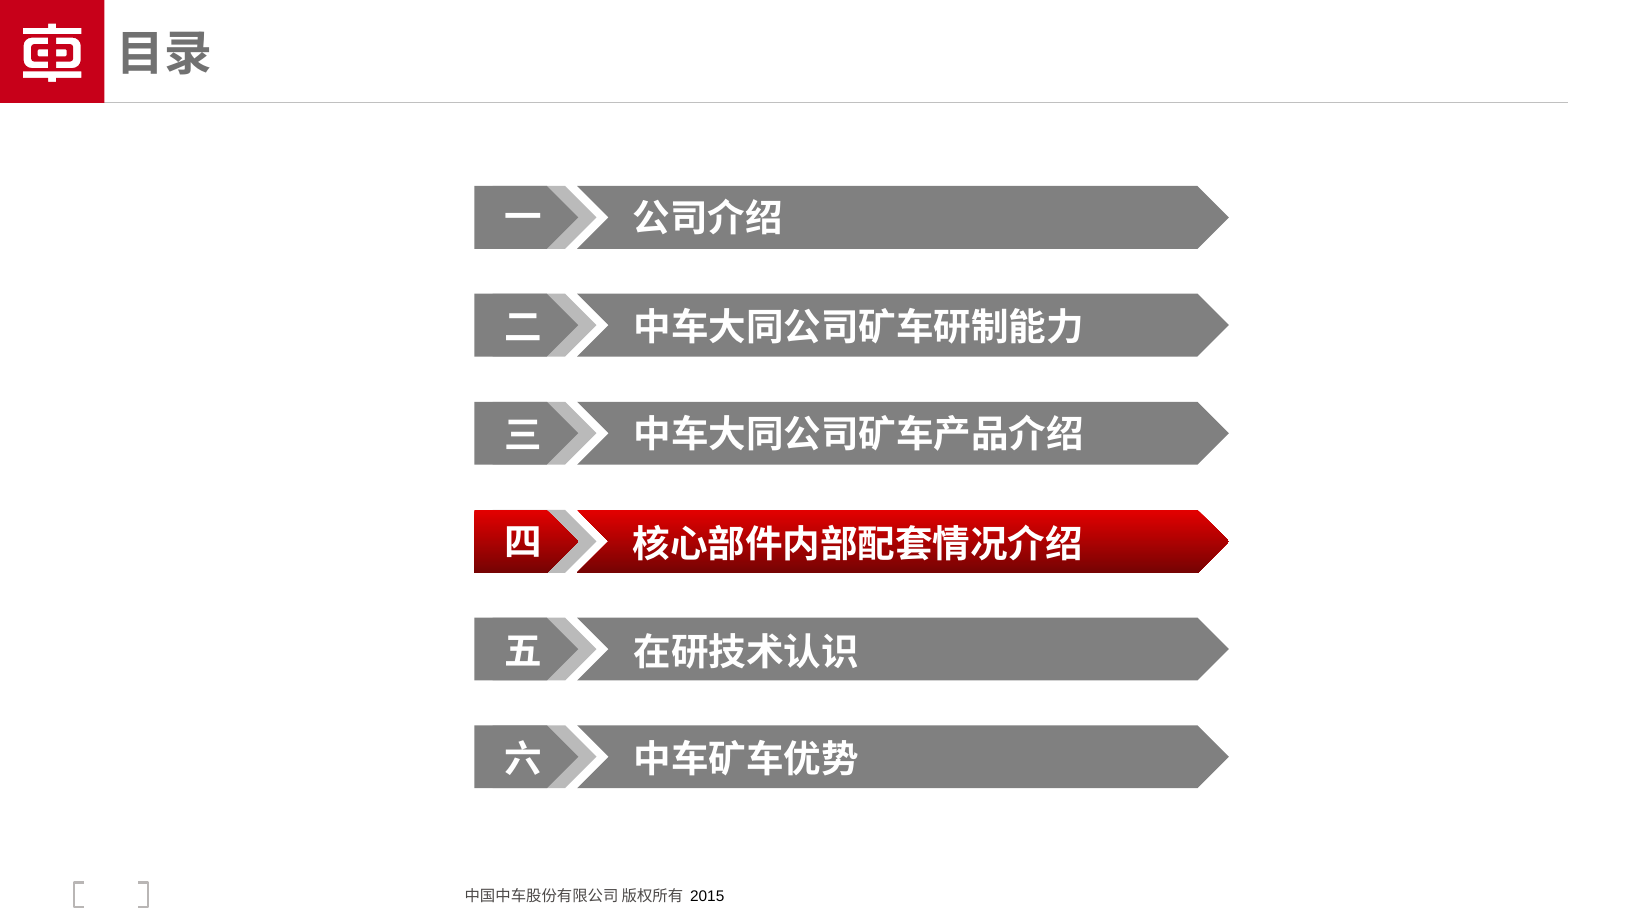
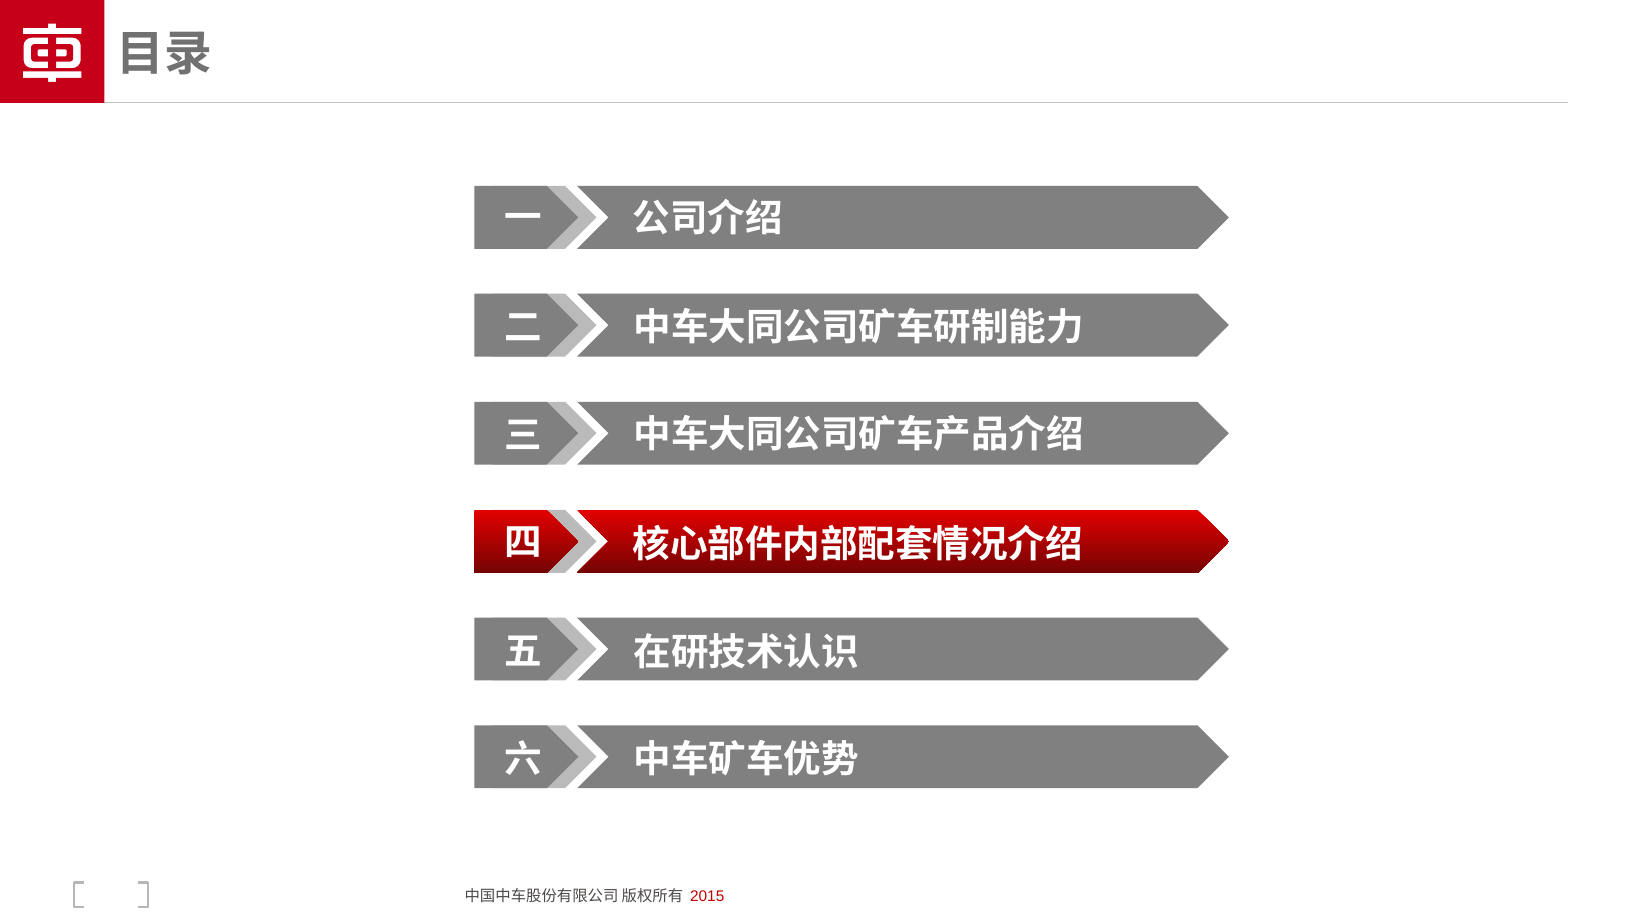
2015 colour: black -> red (707, 896)
